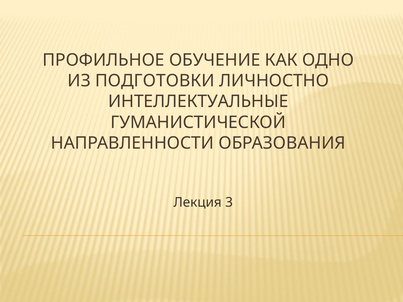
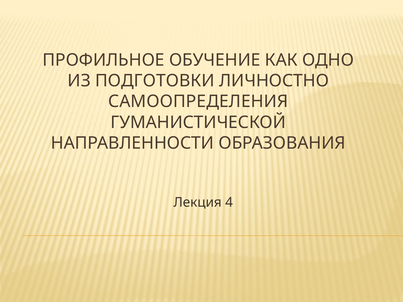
ИНТЕЛЛЕКТУАЛЬНЫЕ: ИНТЕЛЛЕКТУАЛЬНЫЕ -> САМООПРЕДЕЛЕНИЯ (198, 102)
3: 3 -> 4 (229, 202)
